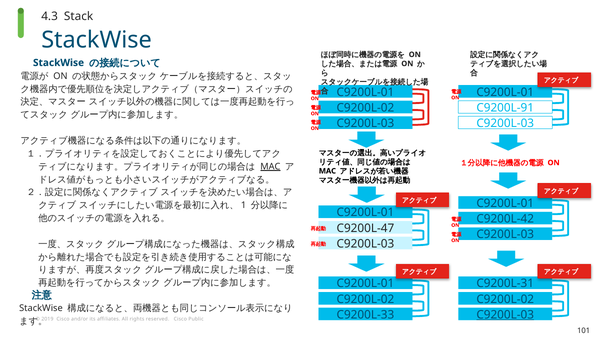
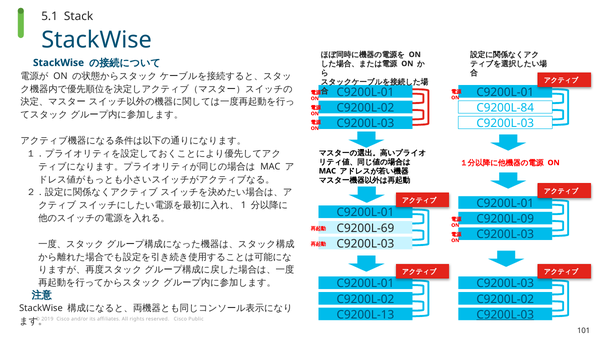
4.3: 4.3 -> 5.1 (50, 16)
C9200L-91: C9200L-91 -> C9200L-84 (505, 108)
MAC underline: present -> none (270, 166)
C9200L-42: C9200L-42 -> C9200L-09 (505, 219)
C9200L-47: C9200L-47 -> C9200L-69 (365, 228)
C9200L-31: C9200L-31 -> C9200L-03 (505, 283)
C9200L-33: C9200L-33 -> C9200L-13 (365, 315)
